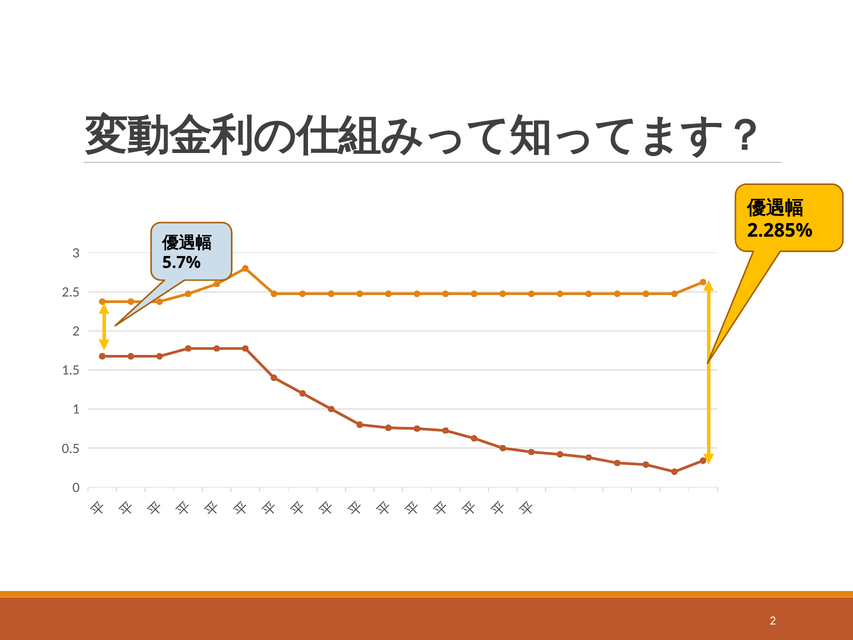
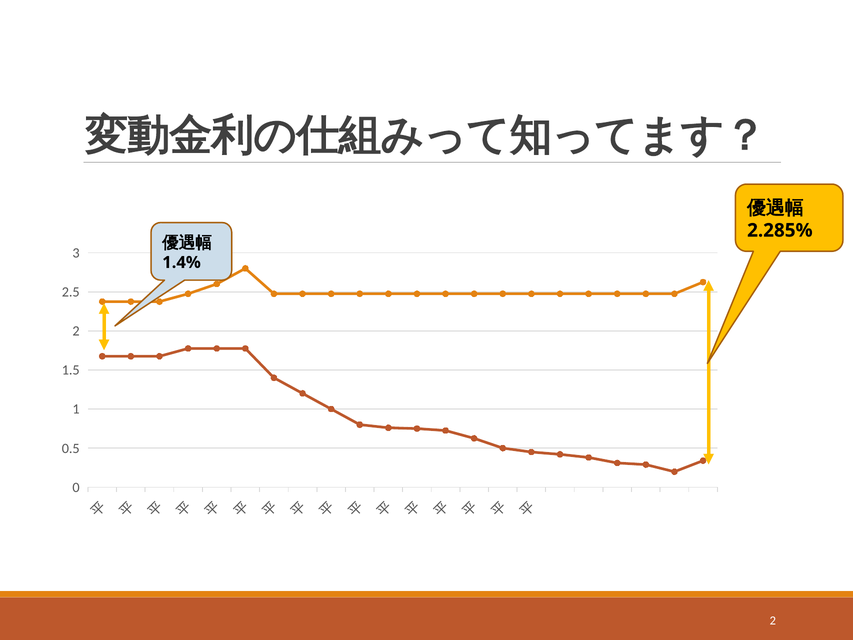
5.7%: 5.7% -> 1.4% (182, 262)
